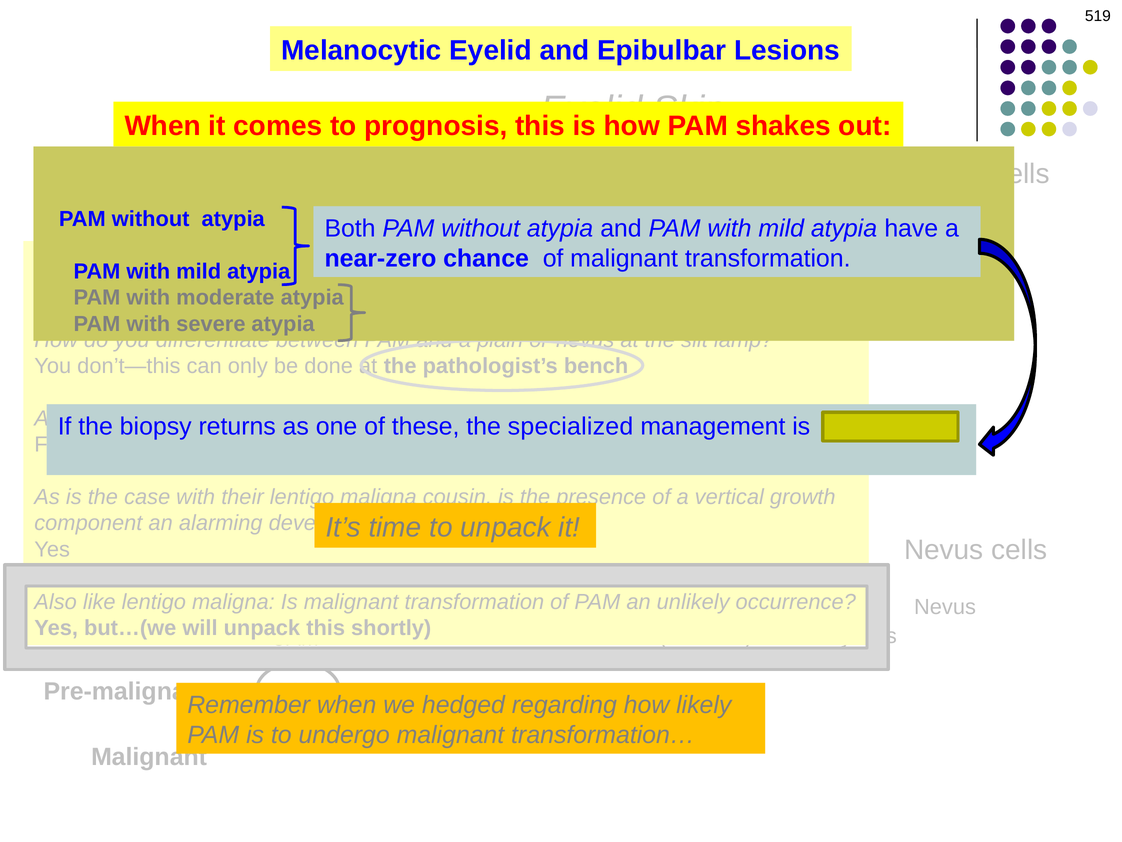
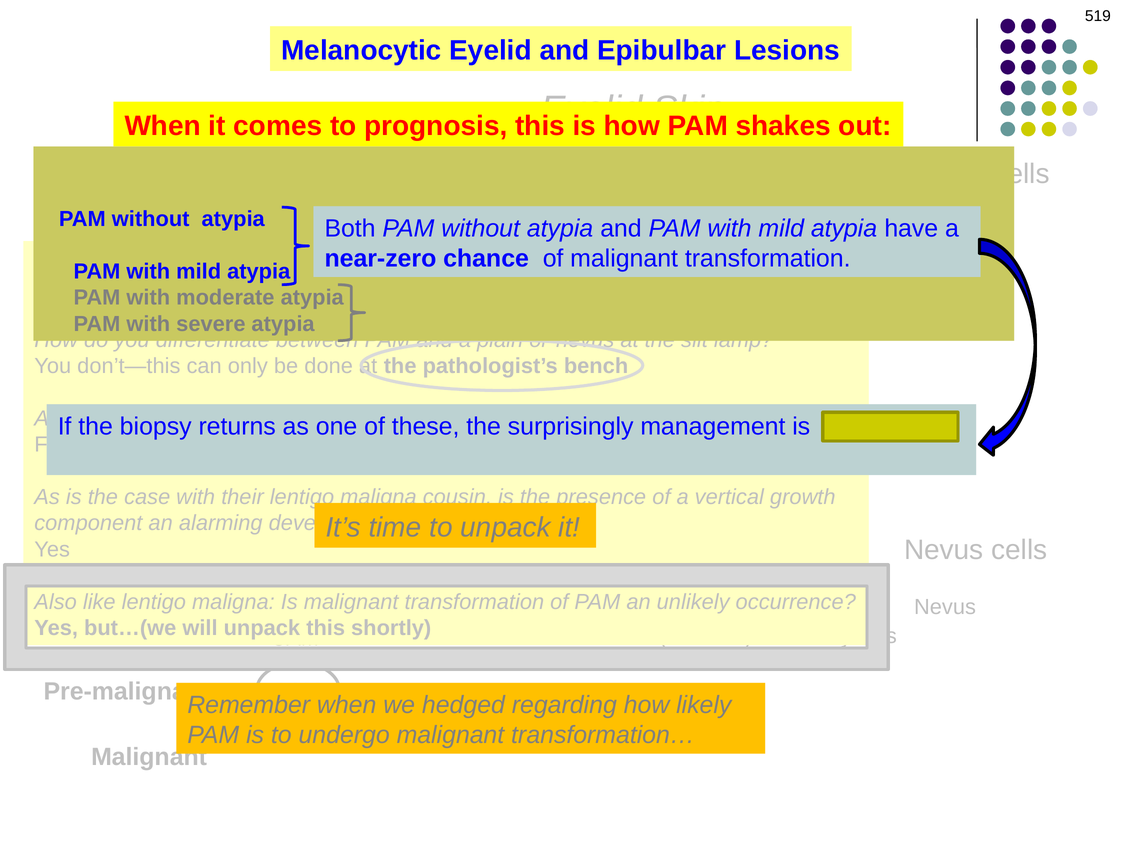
specialized: specialized -> surprisingly (571, 426)
